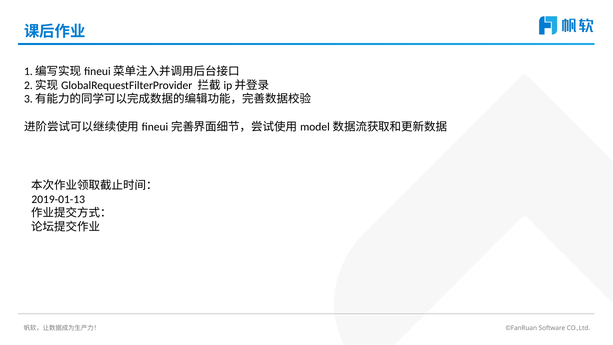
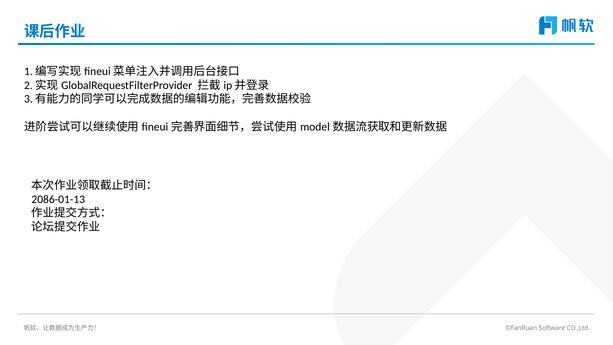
2019-01-13: 2019-01-13 -> 2086-01-13 (58, 199)
